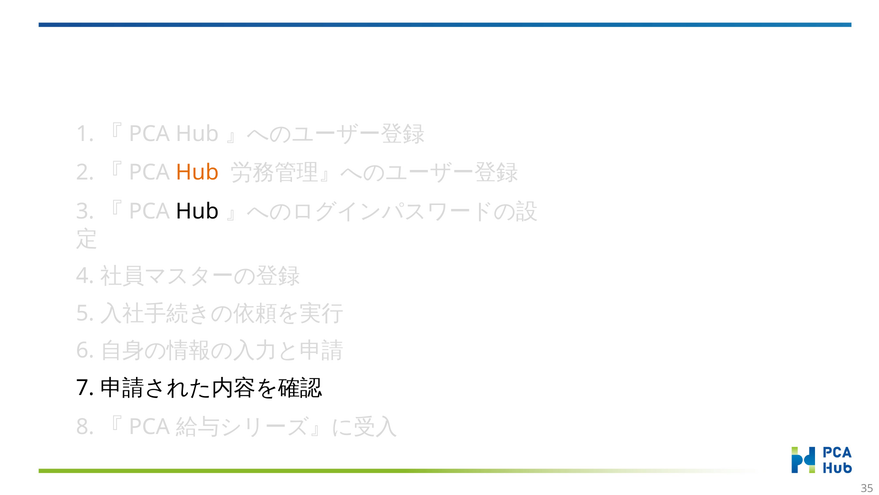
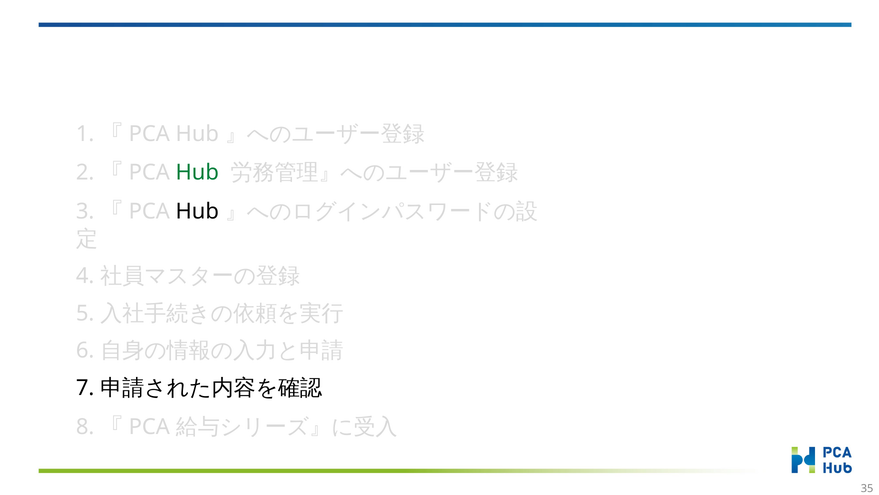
Hub colour: orange -> green (197, 172)
